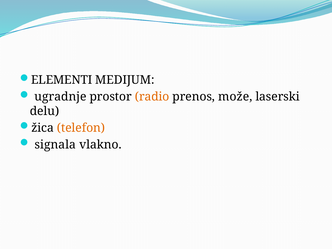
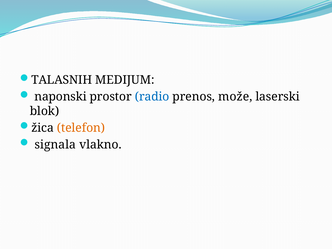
ELEMENTI: ELEMENTI -> TALASNIH (62, 80)
ugradnje: ugradnje -> naponski (60, 97)
radio colour: orange -> blue (152, 97)
delu: delu -> blok (45, 111)
